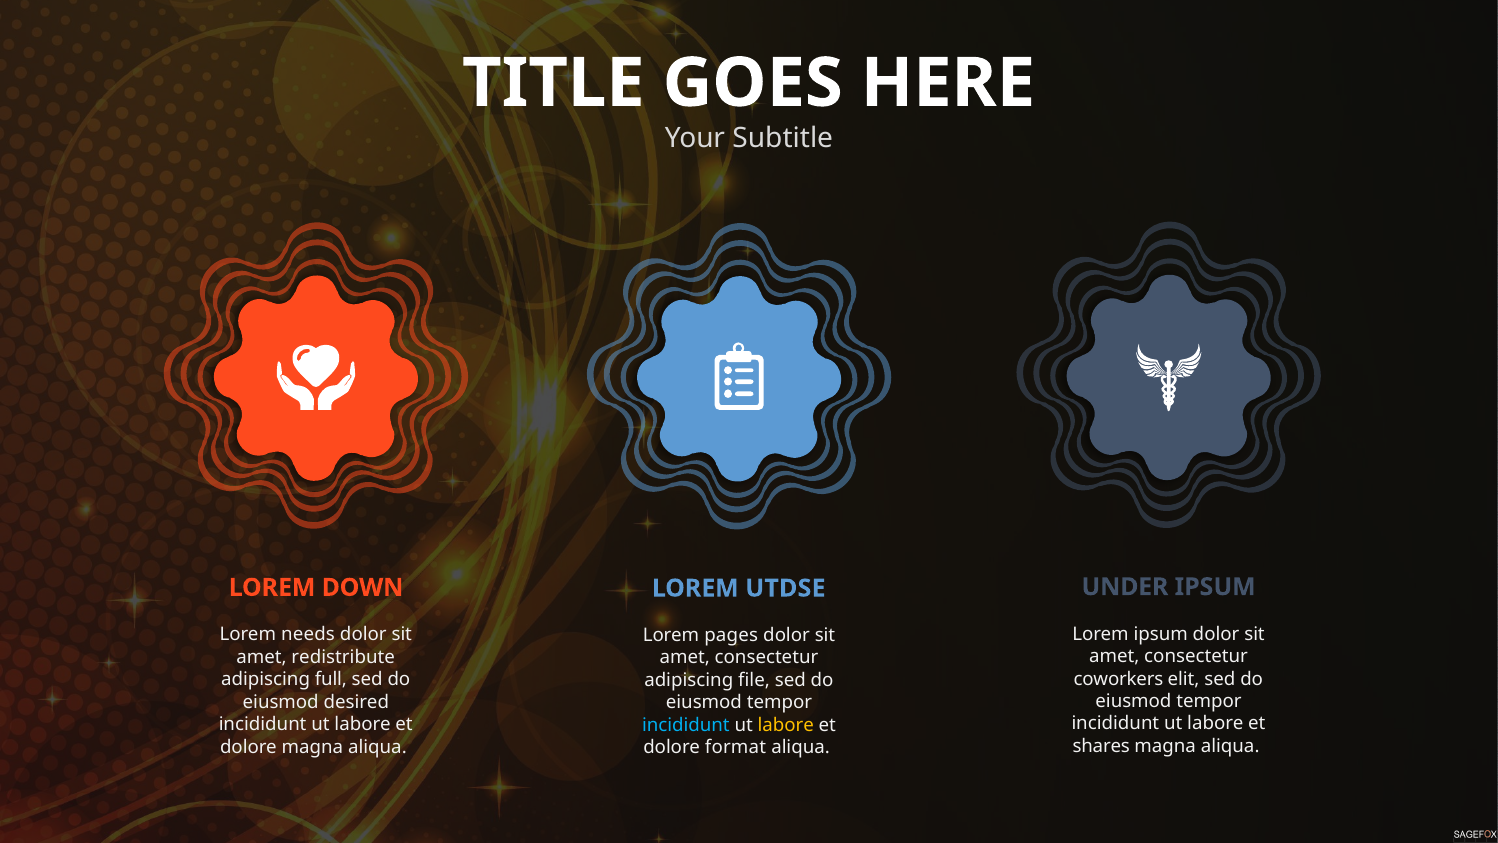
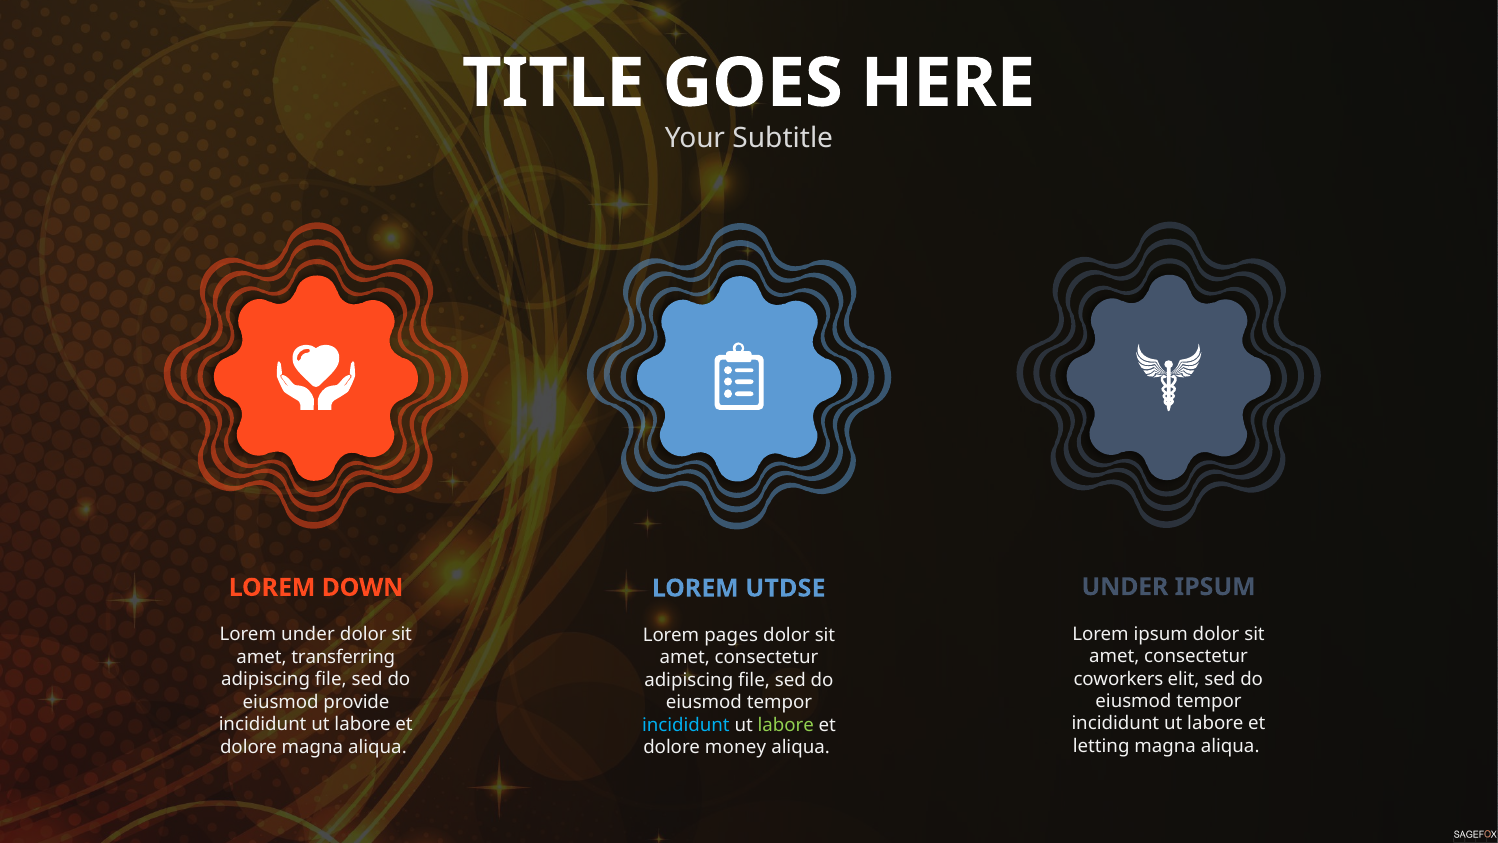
Lorem needs: needs -> under (308, 634)
redistribute: redistribute -> transferring (343, 657)
full: full -> file (331, 679)
desired: desired -> provide (356, 702)
labore colour: yellow -> light green (786, 725)
shares: shares -> letting (1101, 746)
format: format -> money (736, 747)
